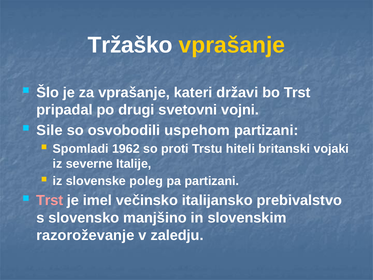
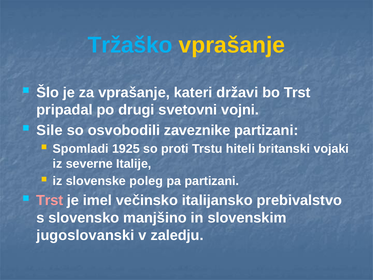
Tržaško colour: white -> light blue (130, 45)
uspehom: uspehom -> zaveznike (197, 130)
1962: 1962 -> 1925 (126, 149)
razoroževanje: razoroževanje -> jugoslovanski (85, 235)
